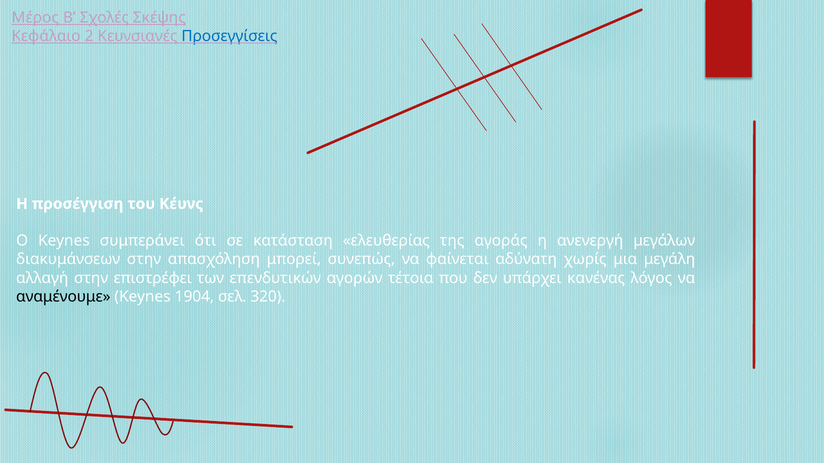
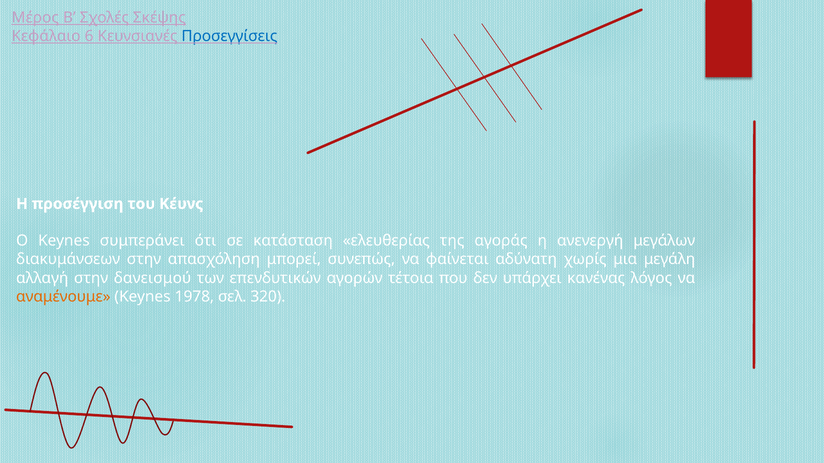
2: 2 -> 6 (89, 36)
επιστρέφει: επιστρέφει -> δανεισμού (153, 278)
αναμένουμε colour: black -> orange (63, 297)
1904: 1904 -> 1978 (194, 297)
